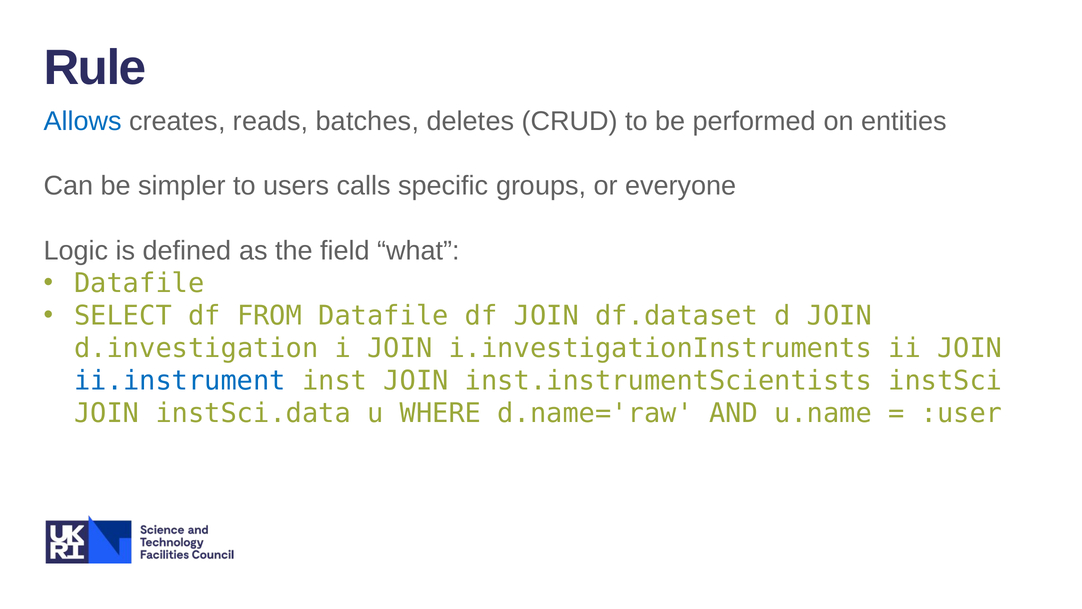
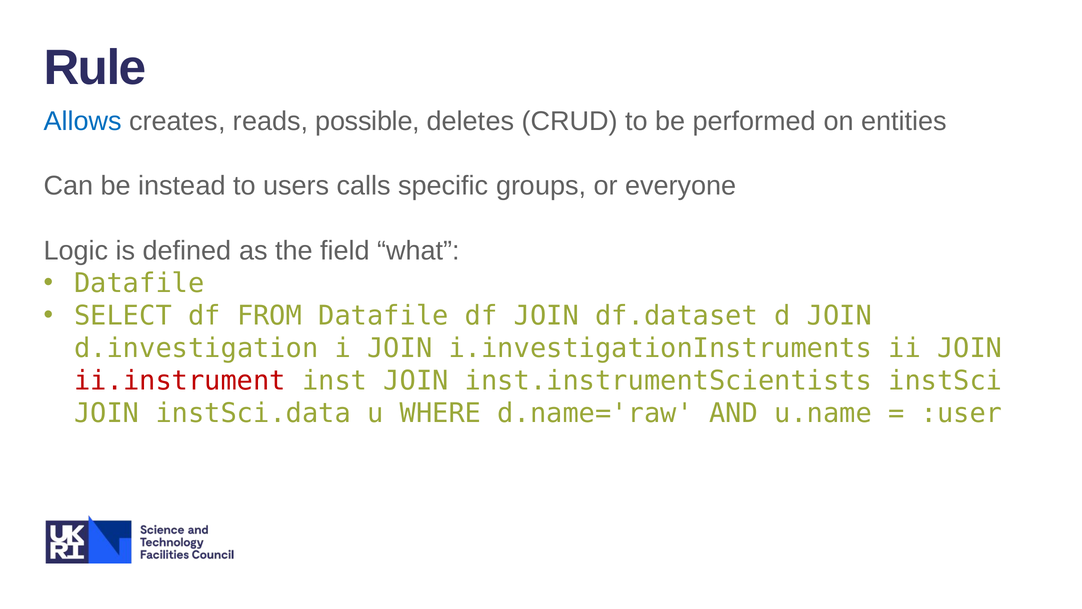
batches: batches -> possible (368, 121)
simpler: simpler -> instead (182, 186)
ii.instrument colour: blue -> red (180, 381)
